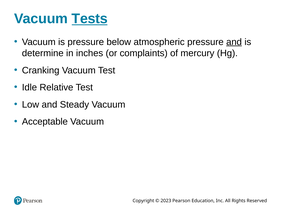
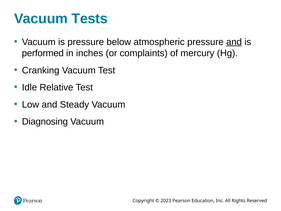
Tests underline: present -> none (90, 19)
determine: determine -> performed (43, 53)
Acceptable: Acceptable -> Diagnosing (45, 121)
